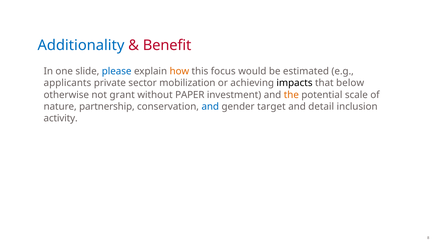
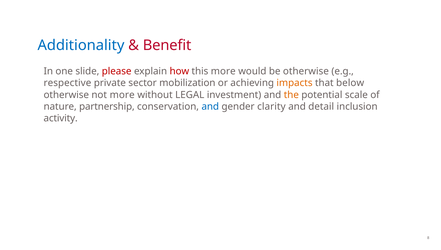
please colour: blue -> red (117, 71)
how colour: orange -> red (179, 71)
this focus: focus -> more (223, 71)
be estimated: estimated -> otherwise (306, 71)
applicants: applicants -> respective (67, 83)
impacts colour: black -> orange (294, 83)
not grant: grant -> more (122, 95)
PAPER: PAPER -> LEGAL (190, 95)
target: target -> clarity (271, 107)
